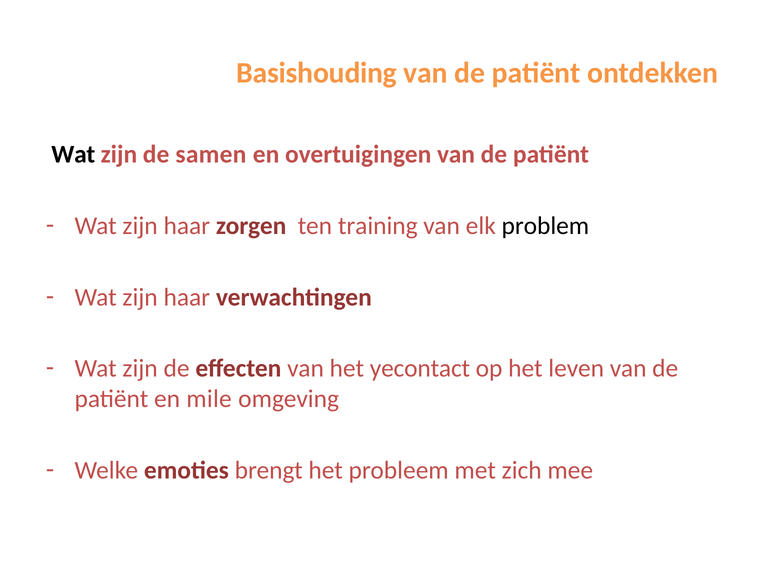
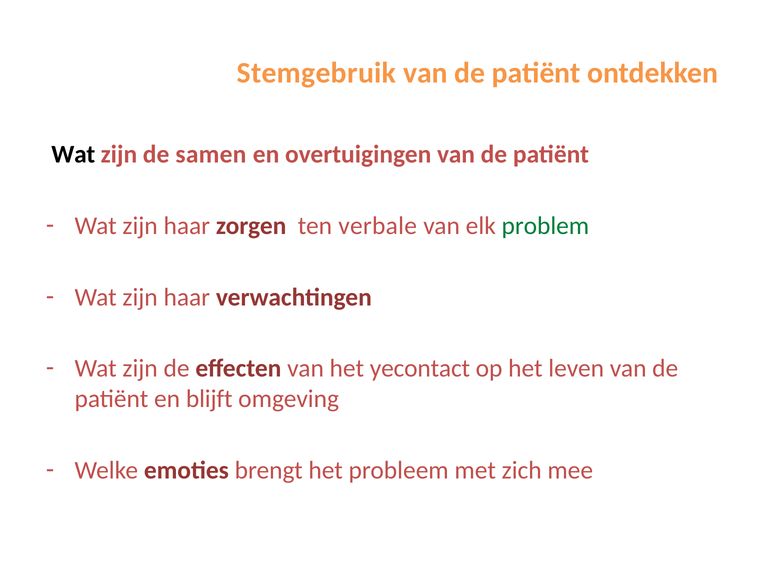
Basishouding: Basishouding -> Stemgebruik (316, 73)
training: training -> verbale (378, 226)
problem colour: black -> green (545, 226)
mile: mile -> blijft (209, 399)
